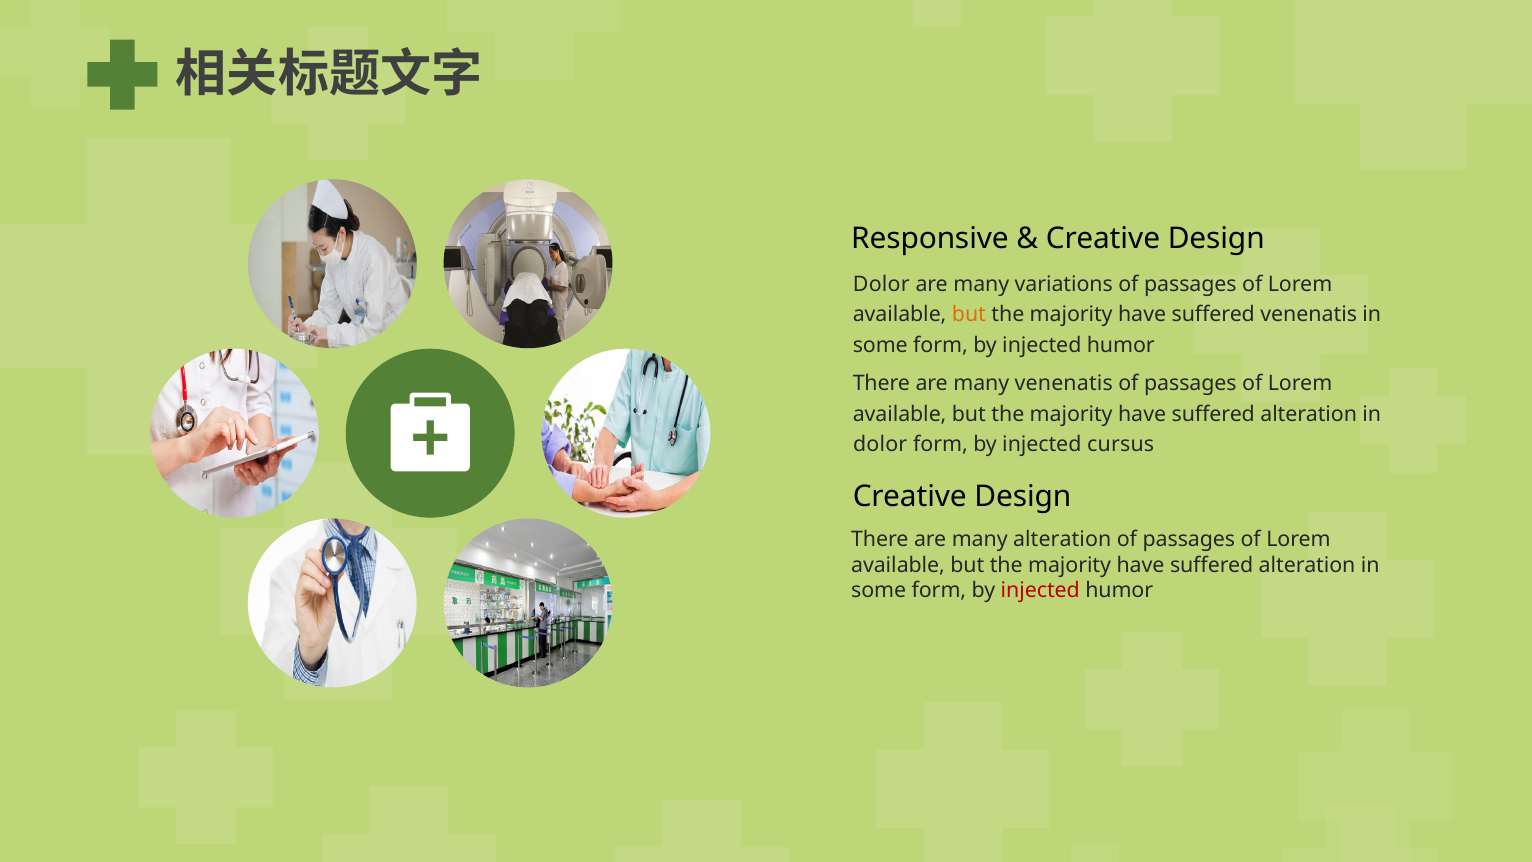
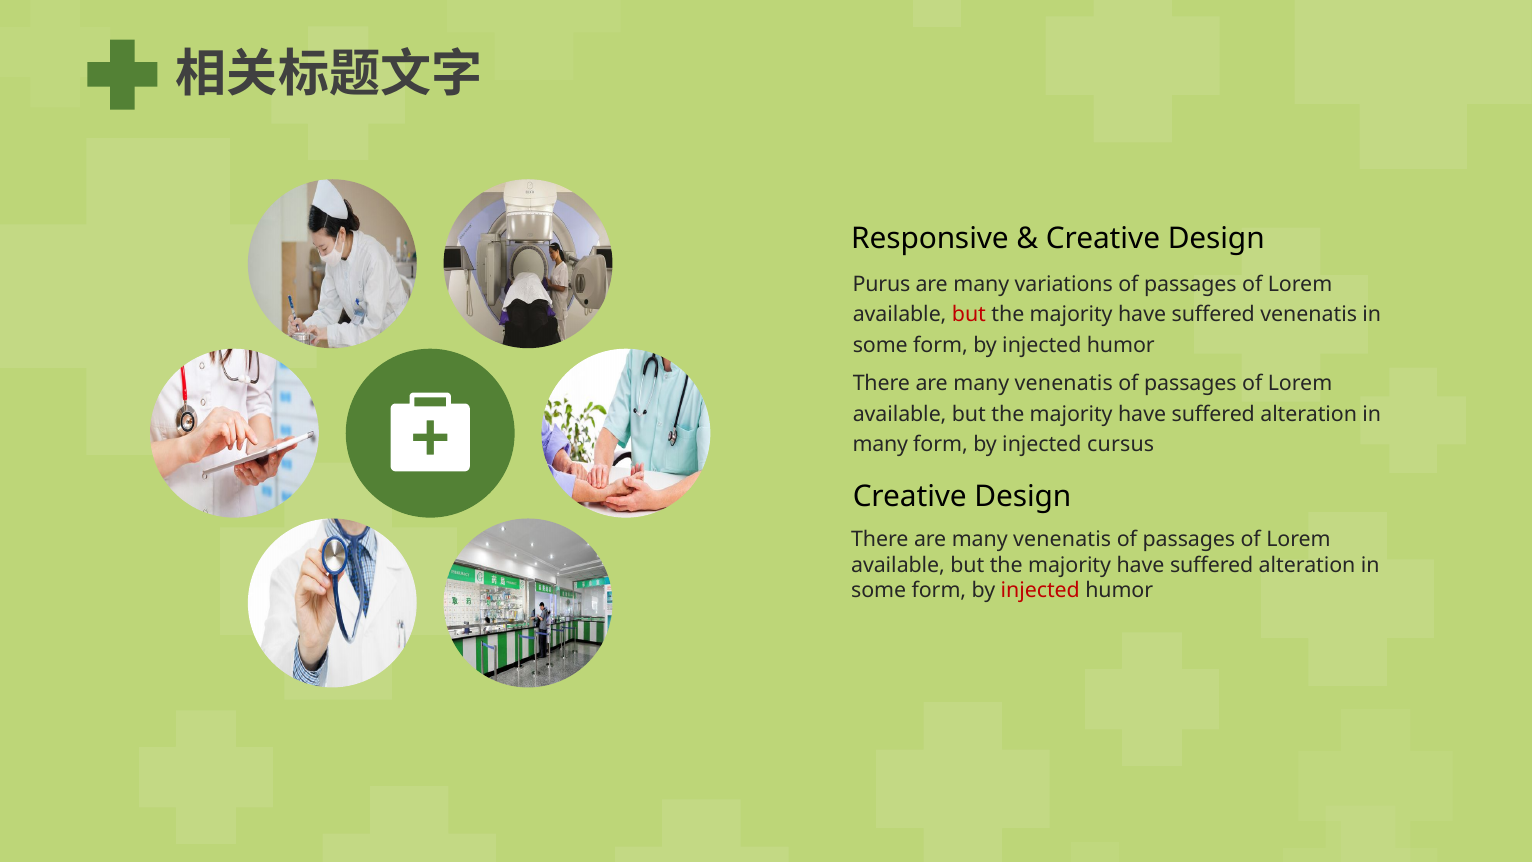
Dolor: Dolor -> Purus (882, 284)
but colour: orange -> red (969, 315)
dolor: dolor -> many (880, 445)
alteration: alteration -> venenatis (1062, 539)
